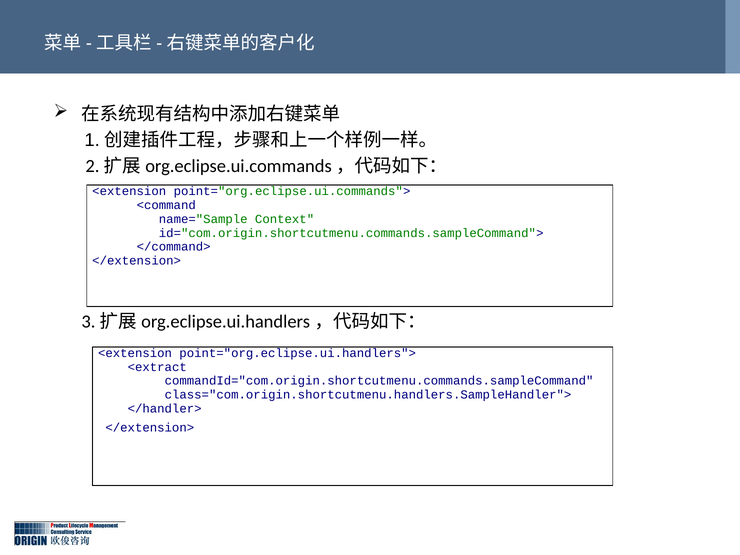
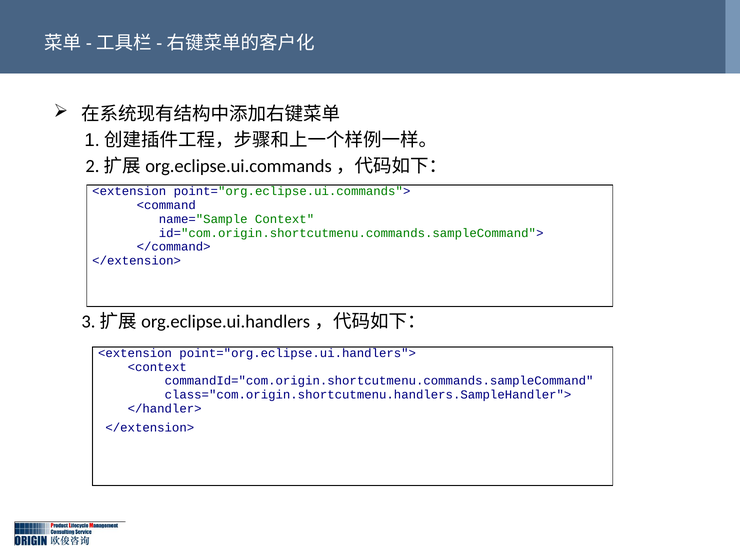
<extract: <extract -> <context (157, 367)
